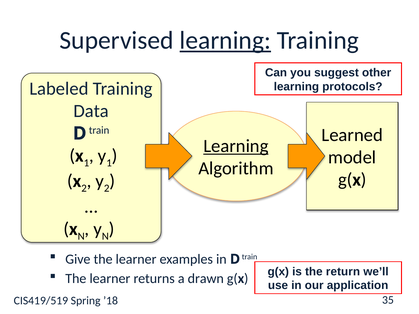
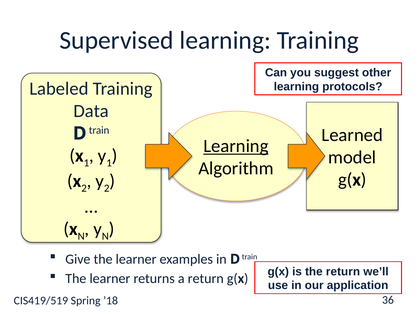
learning underline: present -> none (225, 41)
a drawn: drawn -> return (206, 279)
35: 35 -> 36 (388, 300)
